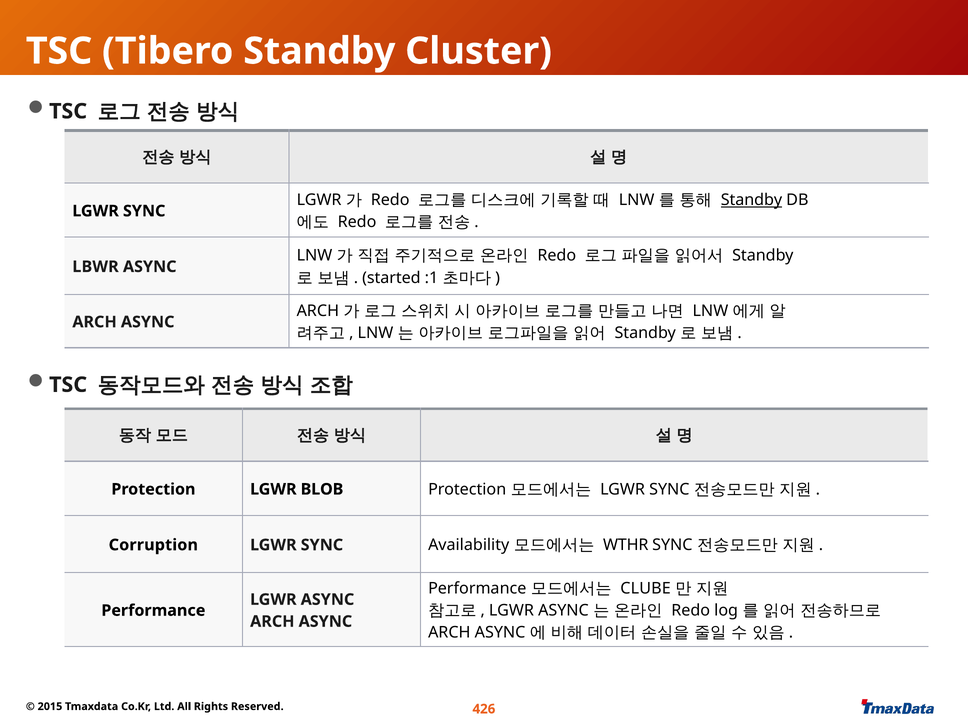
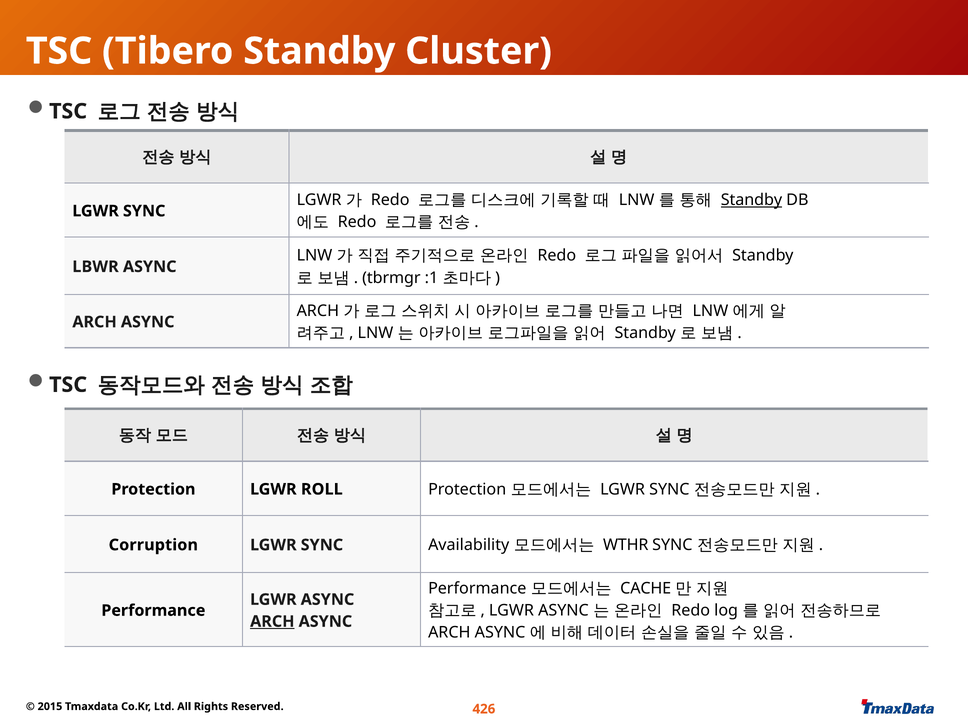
started: started -> tbrmgr (391, 278)
BLOB: BLOB -> ROLL (322, 489)
CLUBE: CLUBE -> CACHE (646, 588)
ARCH underline: none -> present (272, 621)
